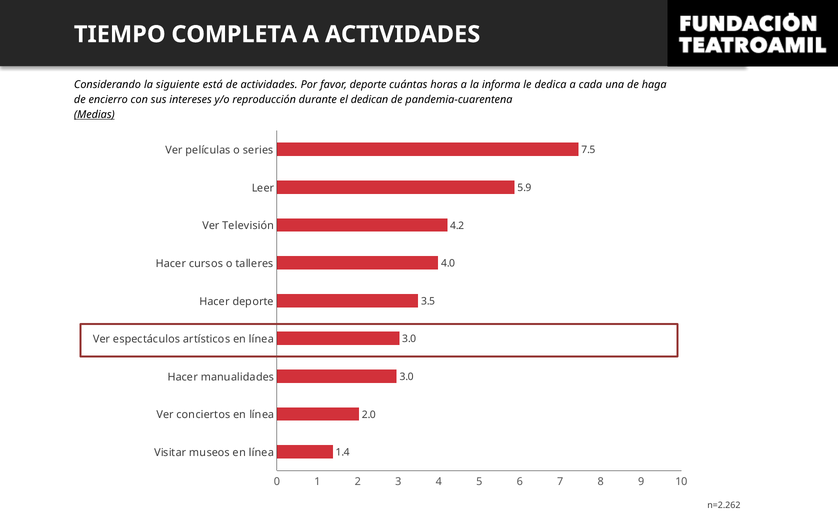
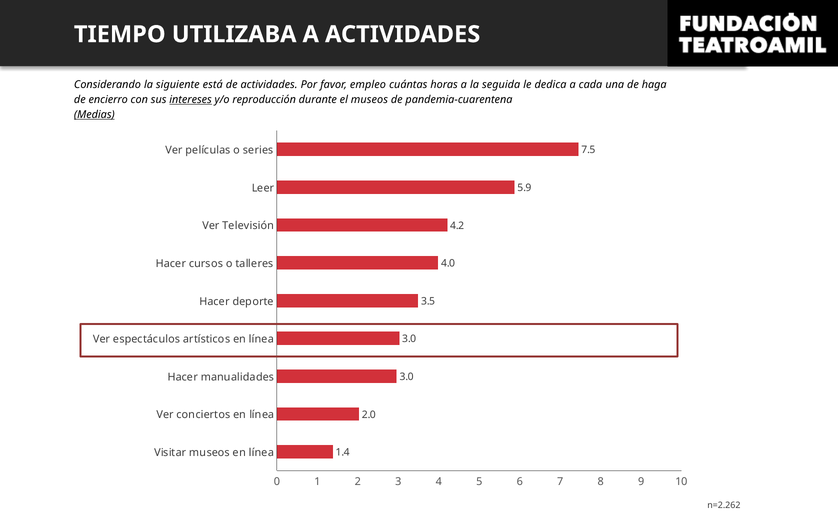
COMPLETA: COMPLETA -> UTILIZABA (234, 34)
favor deporte: deporte -> empleo (368, 85)
informa: informa -> seguida (501, 85)
intereses underline: none -> present (191, 100)
el dedican: dedican -> museos (369, 100)
